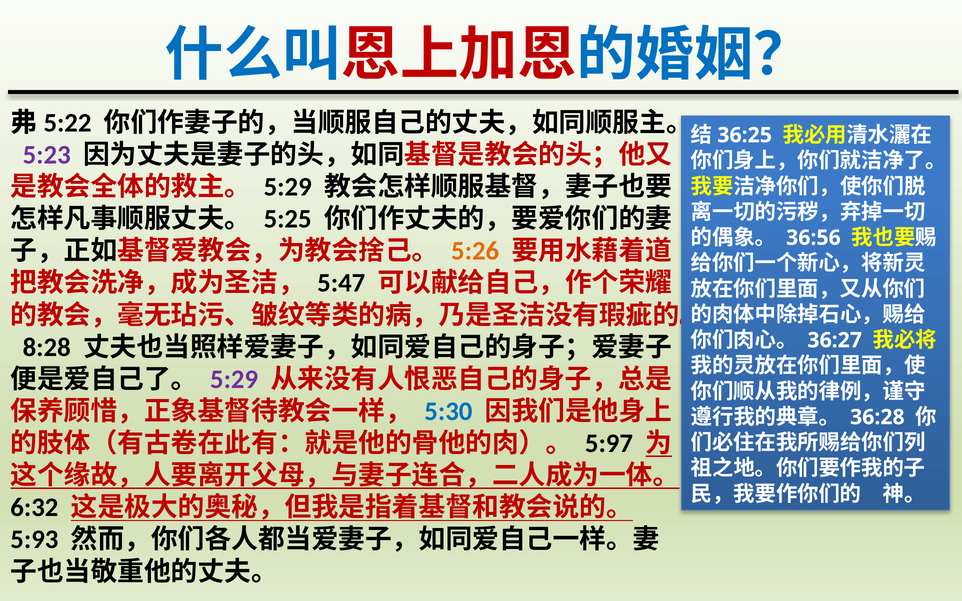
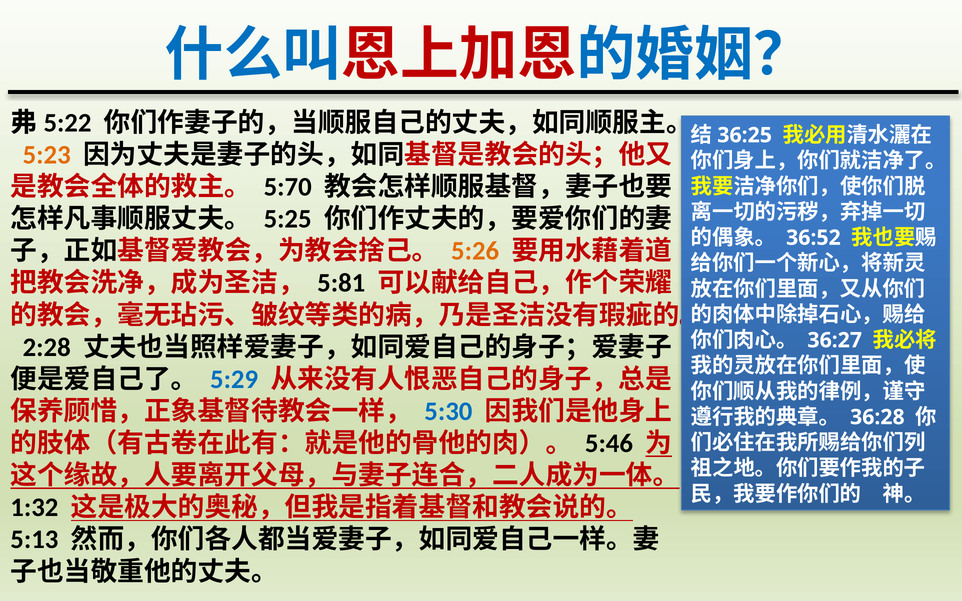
5:23 colour: purple -> orange (47, 155)
5:29: 5:29 -> 5:70 (288, 187)
36:56: 36:56 -> 36:52 (813, 238)
5:47: 5:47 -> 5:81 (341, 283)
8:28: 8:28 -> 2:28 (47, 347)
5:29 colour: purple -> blue (234, 379)
5:97: 5:97 -> 5:46 (609, 444)
6:32: 6:32 -> 1:32 (34, 508)
5:93: 5:93 -> 5:13 (34, 540)
